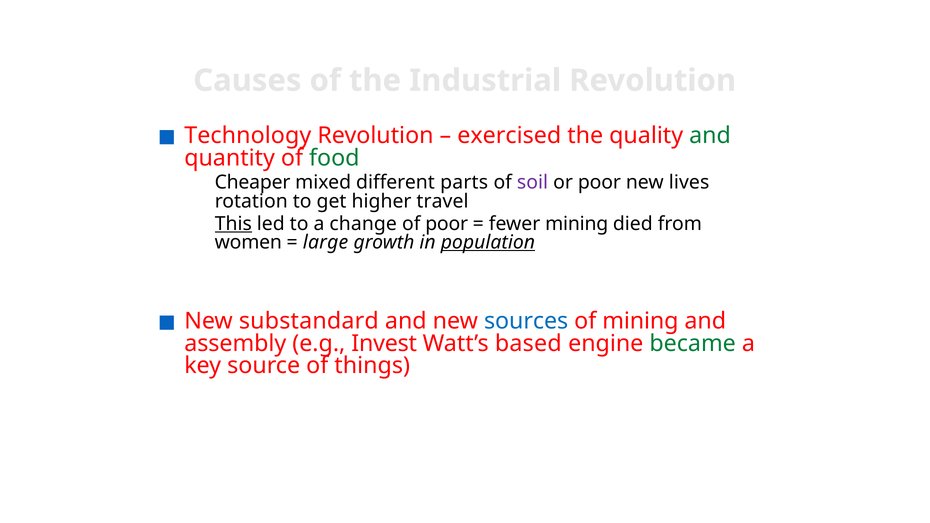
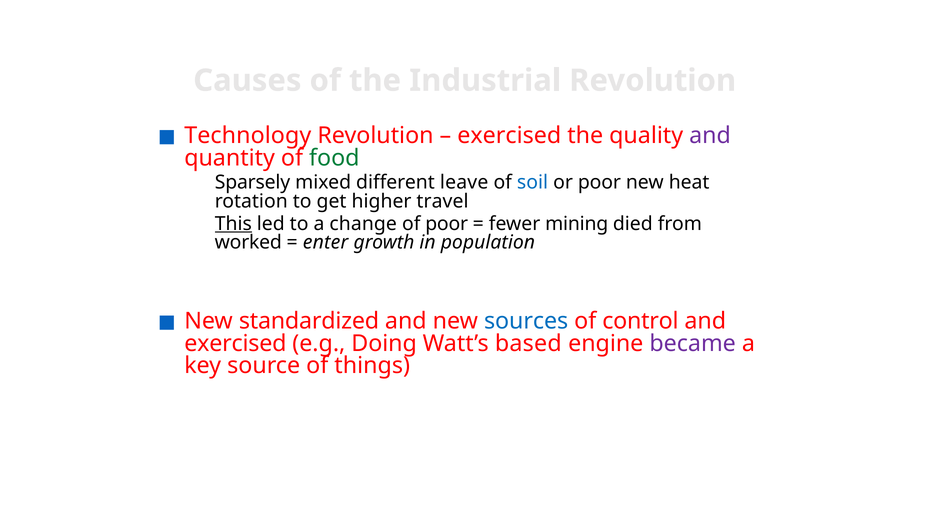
and colour: green -> purple (710, 136)
Cheaper: Cheaper -> Sparsely (252, 183)
parts: parts -> leave (464, 183)
soil colour: purple -> blue (533, 183)
lives: lives -> heat (689, 183)
women: women -> worked (248, 242)
large: large -> enter (326, 242)
population underline: present -> none (488, 242)
substandard: substandard -> standardized (309, 321)
of mining: mining -> control (640, 321)
assembly: assembly -> exercised (235, 343)
Invest: Invest -> Doing (384, 343)
became colour: green -> purple (693, 343)
